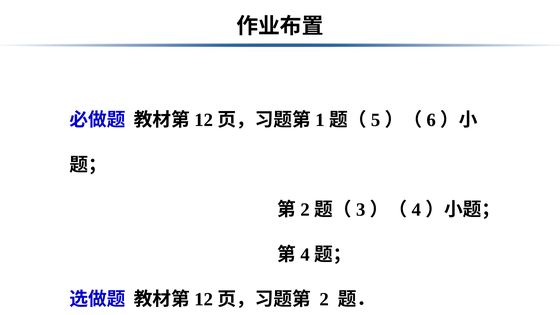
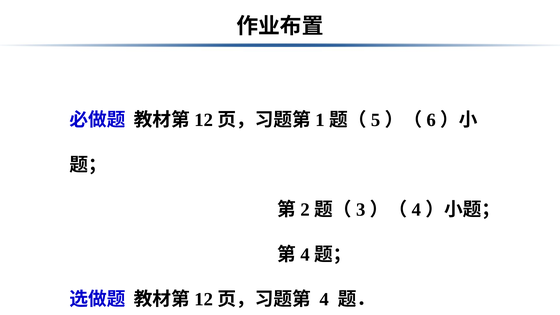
2: 2 -> 4 (324, 299)
